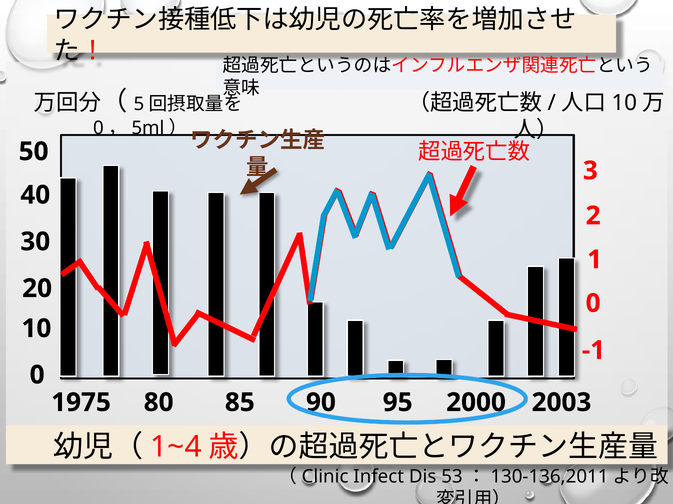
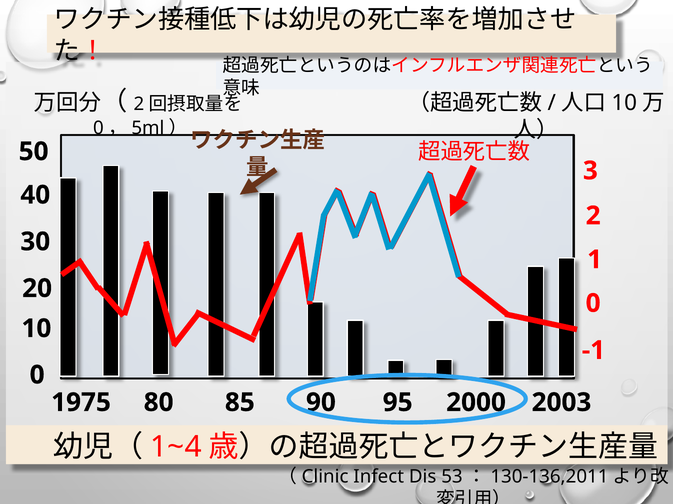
5: 5 -> 2 (139, 104)
